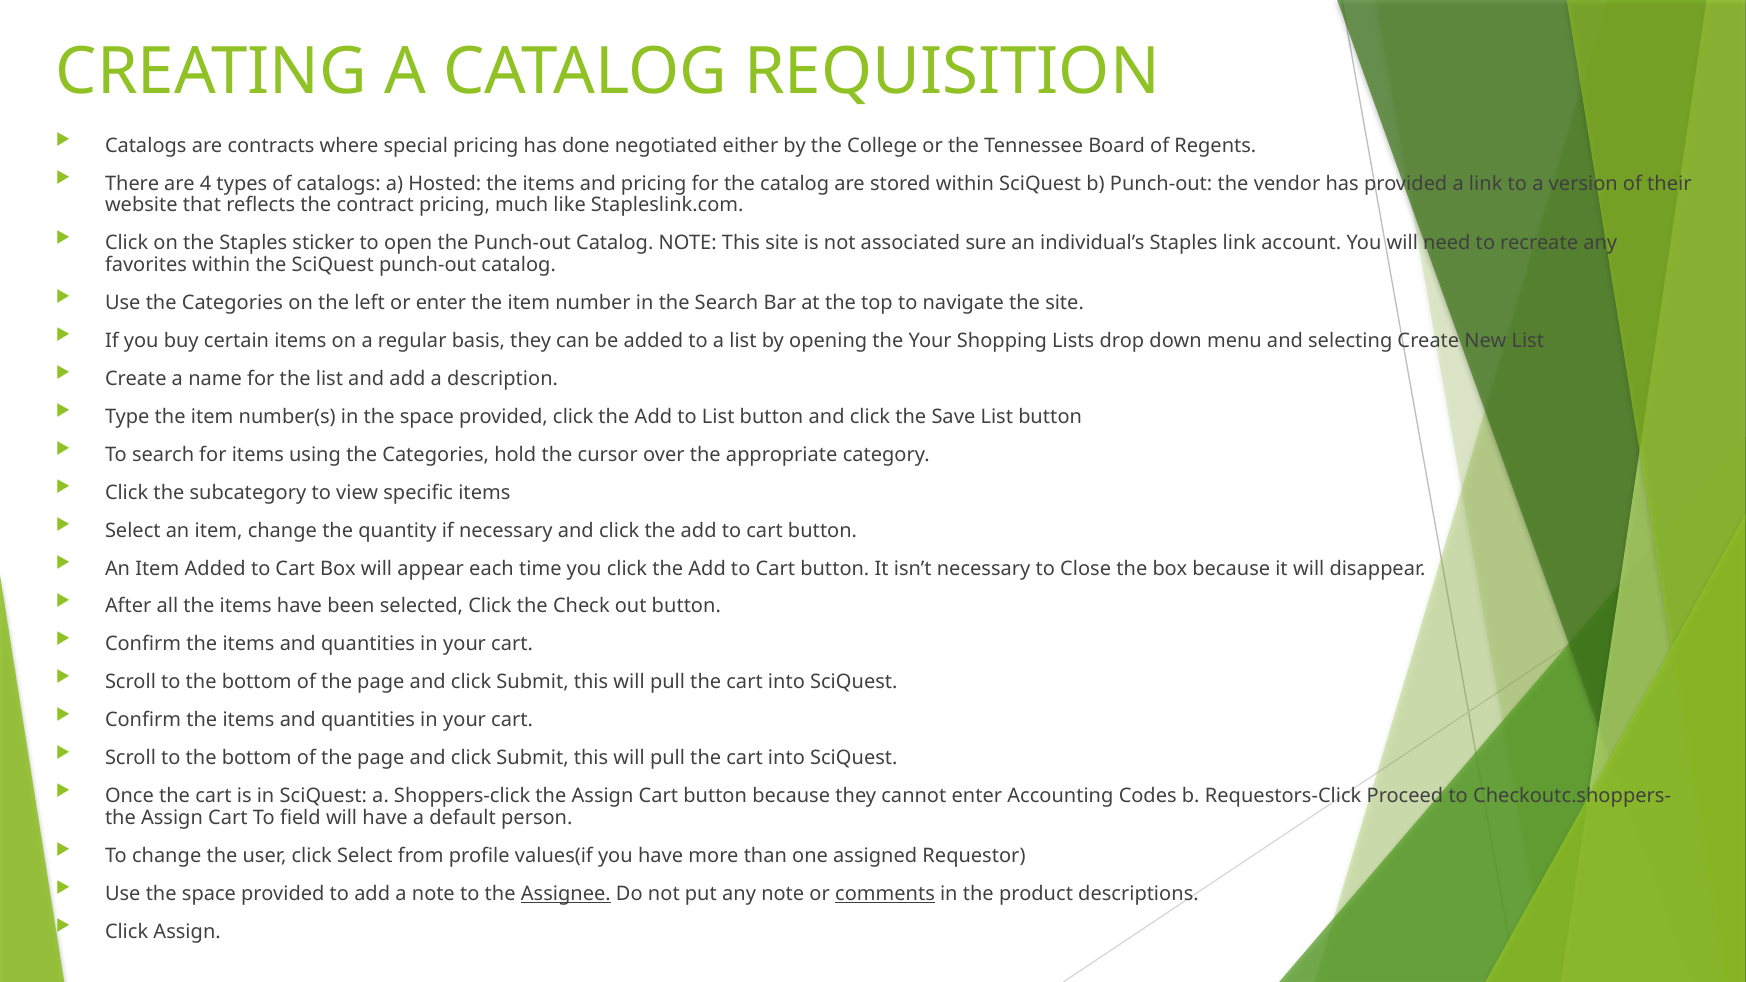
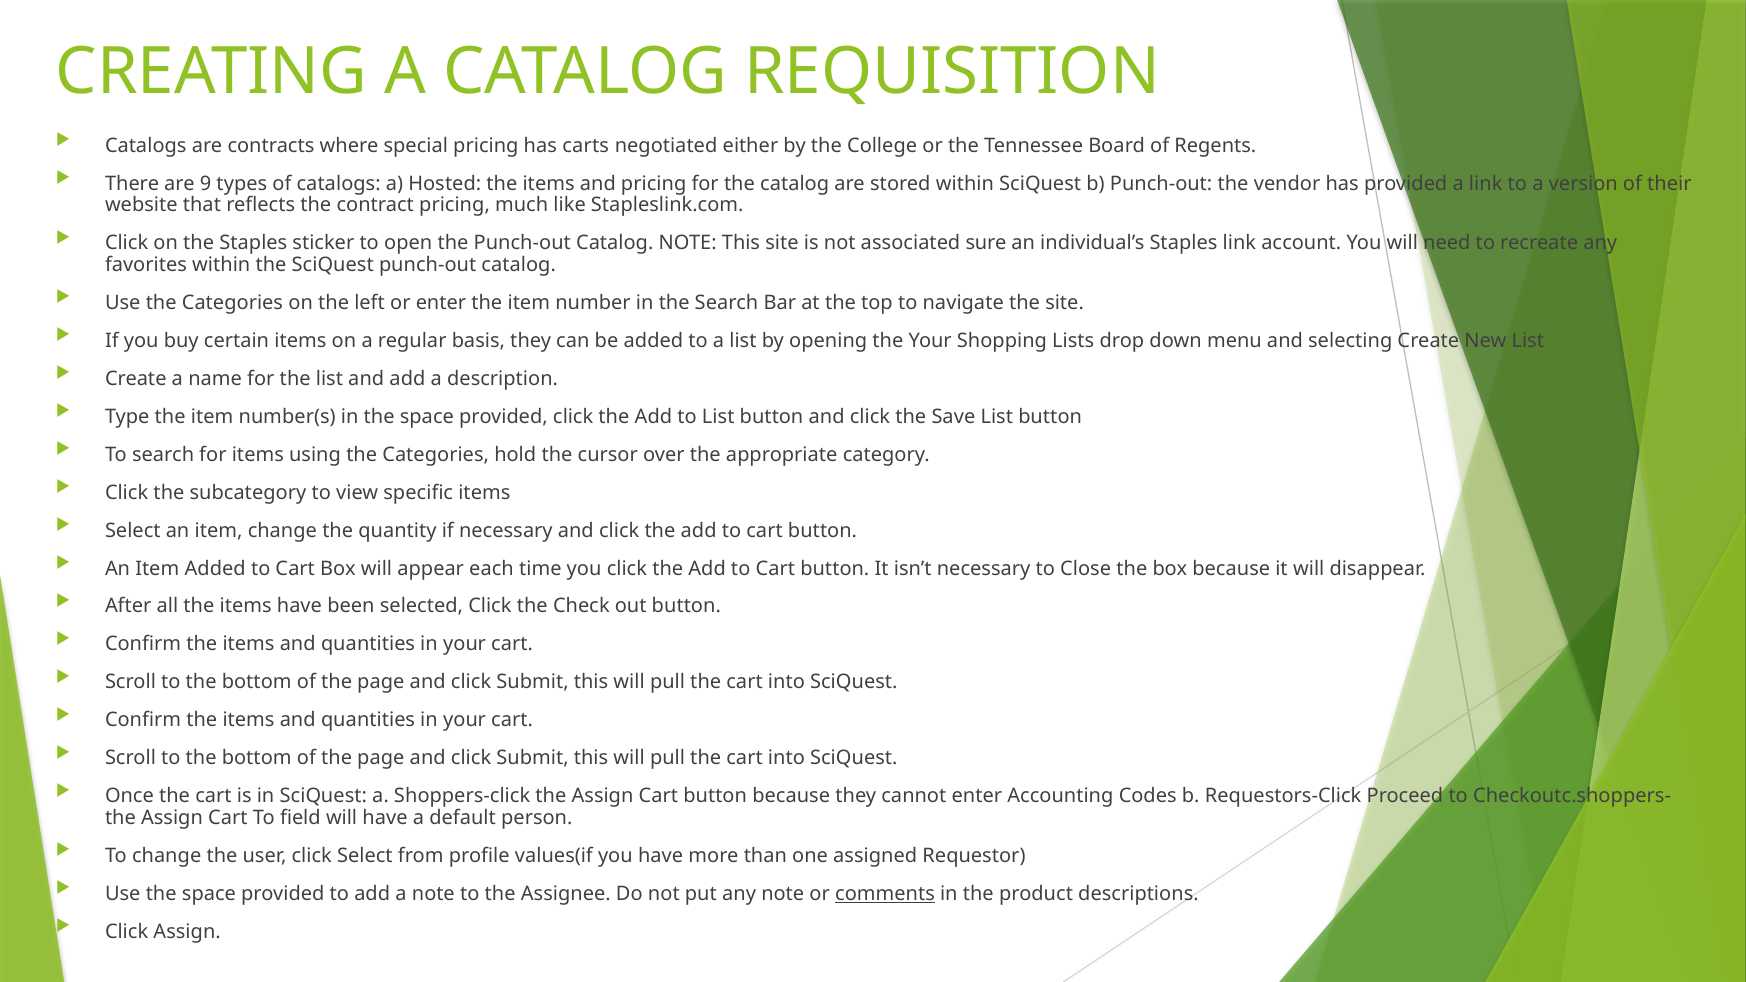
done: done -> carts (586, 146)
4: 4 -> 9 (206, 184)
Assignee underline: present -> none (566, 894)
